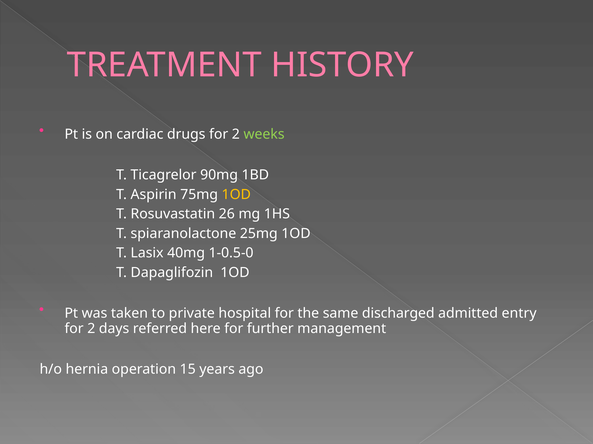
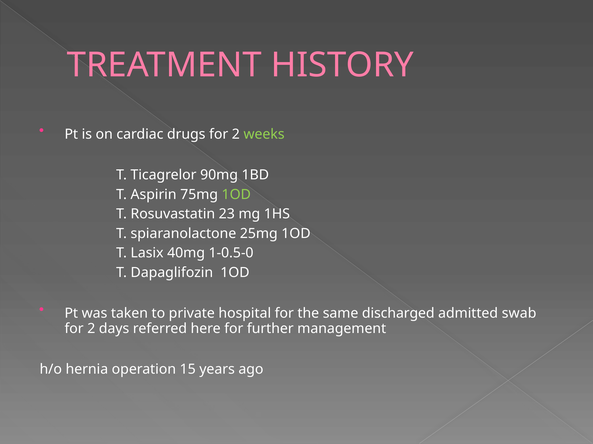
1OD colour: yellow -> light green (236, 195)
26: 26 -> 23 (227, 214)
entry: entry -> swab (519, 314)
